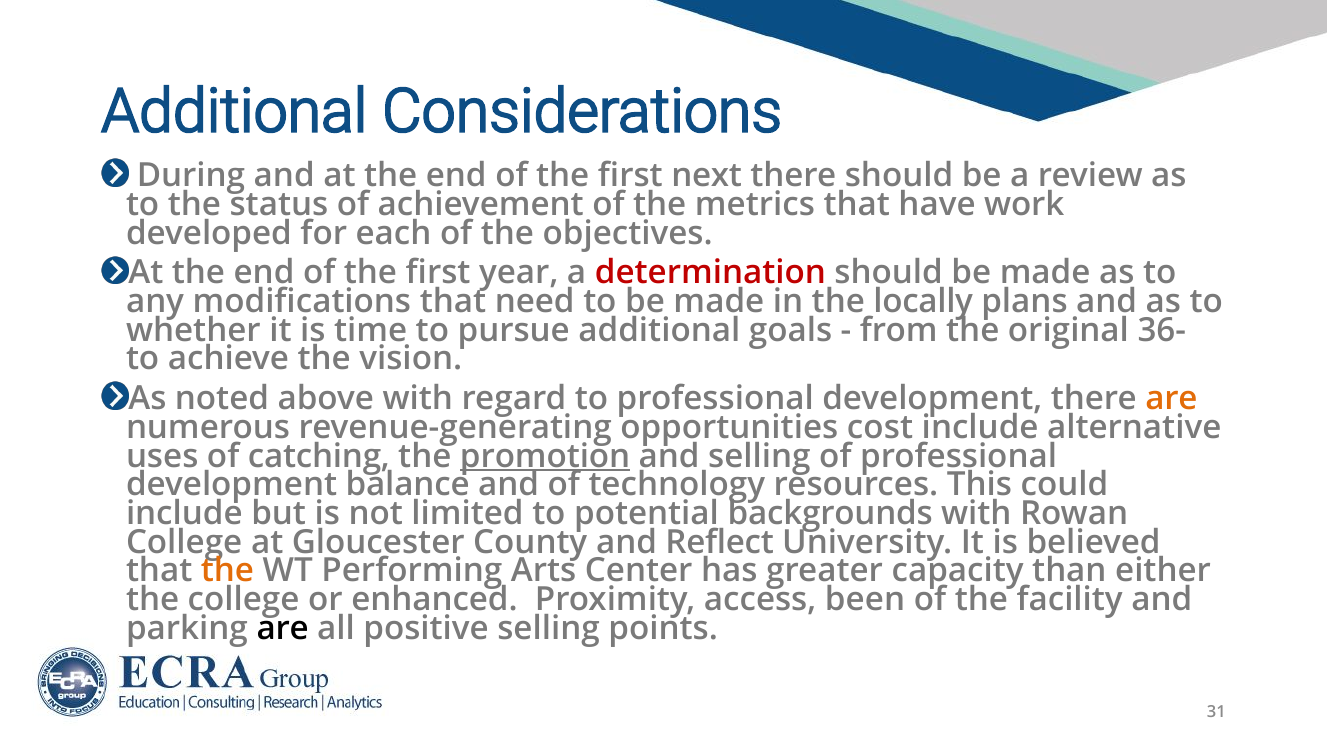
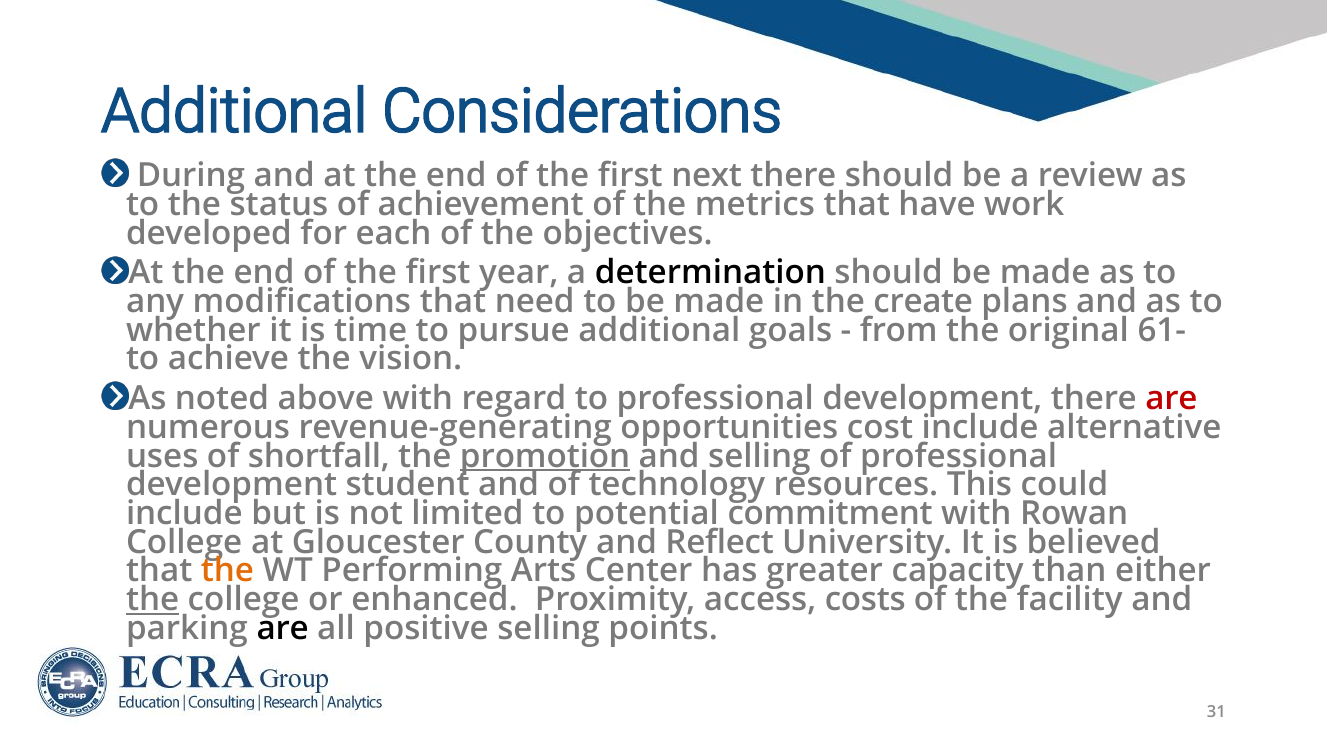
determination colour: red -> black (710, 273)
locally: locally -> create (923, 301)
36-: 36- -> 61- (1162, 330)
are colour: orange -> red (1171, 398)
catching: catching -> shortfall (319, 456)
balance: balance -> student (408, 485)
backgrounds: backgrounds -> commitment (830, 513)
the underline: none -> present (153, 599)
been: been -> costs (865, 599)
